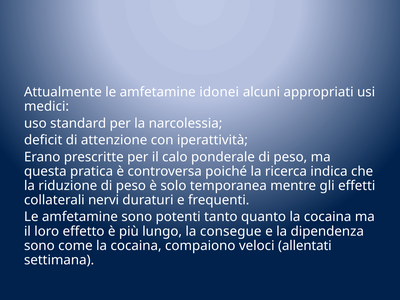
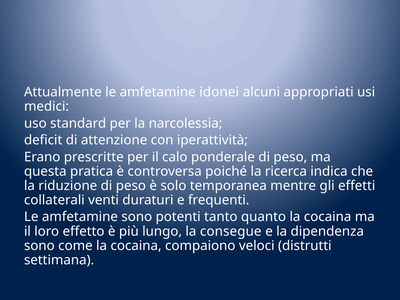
nervi: nervi -> venti (104, 200)
allentati: allentati -> distrutti (305, 246)
